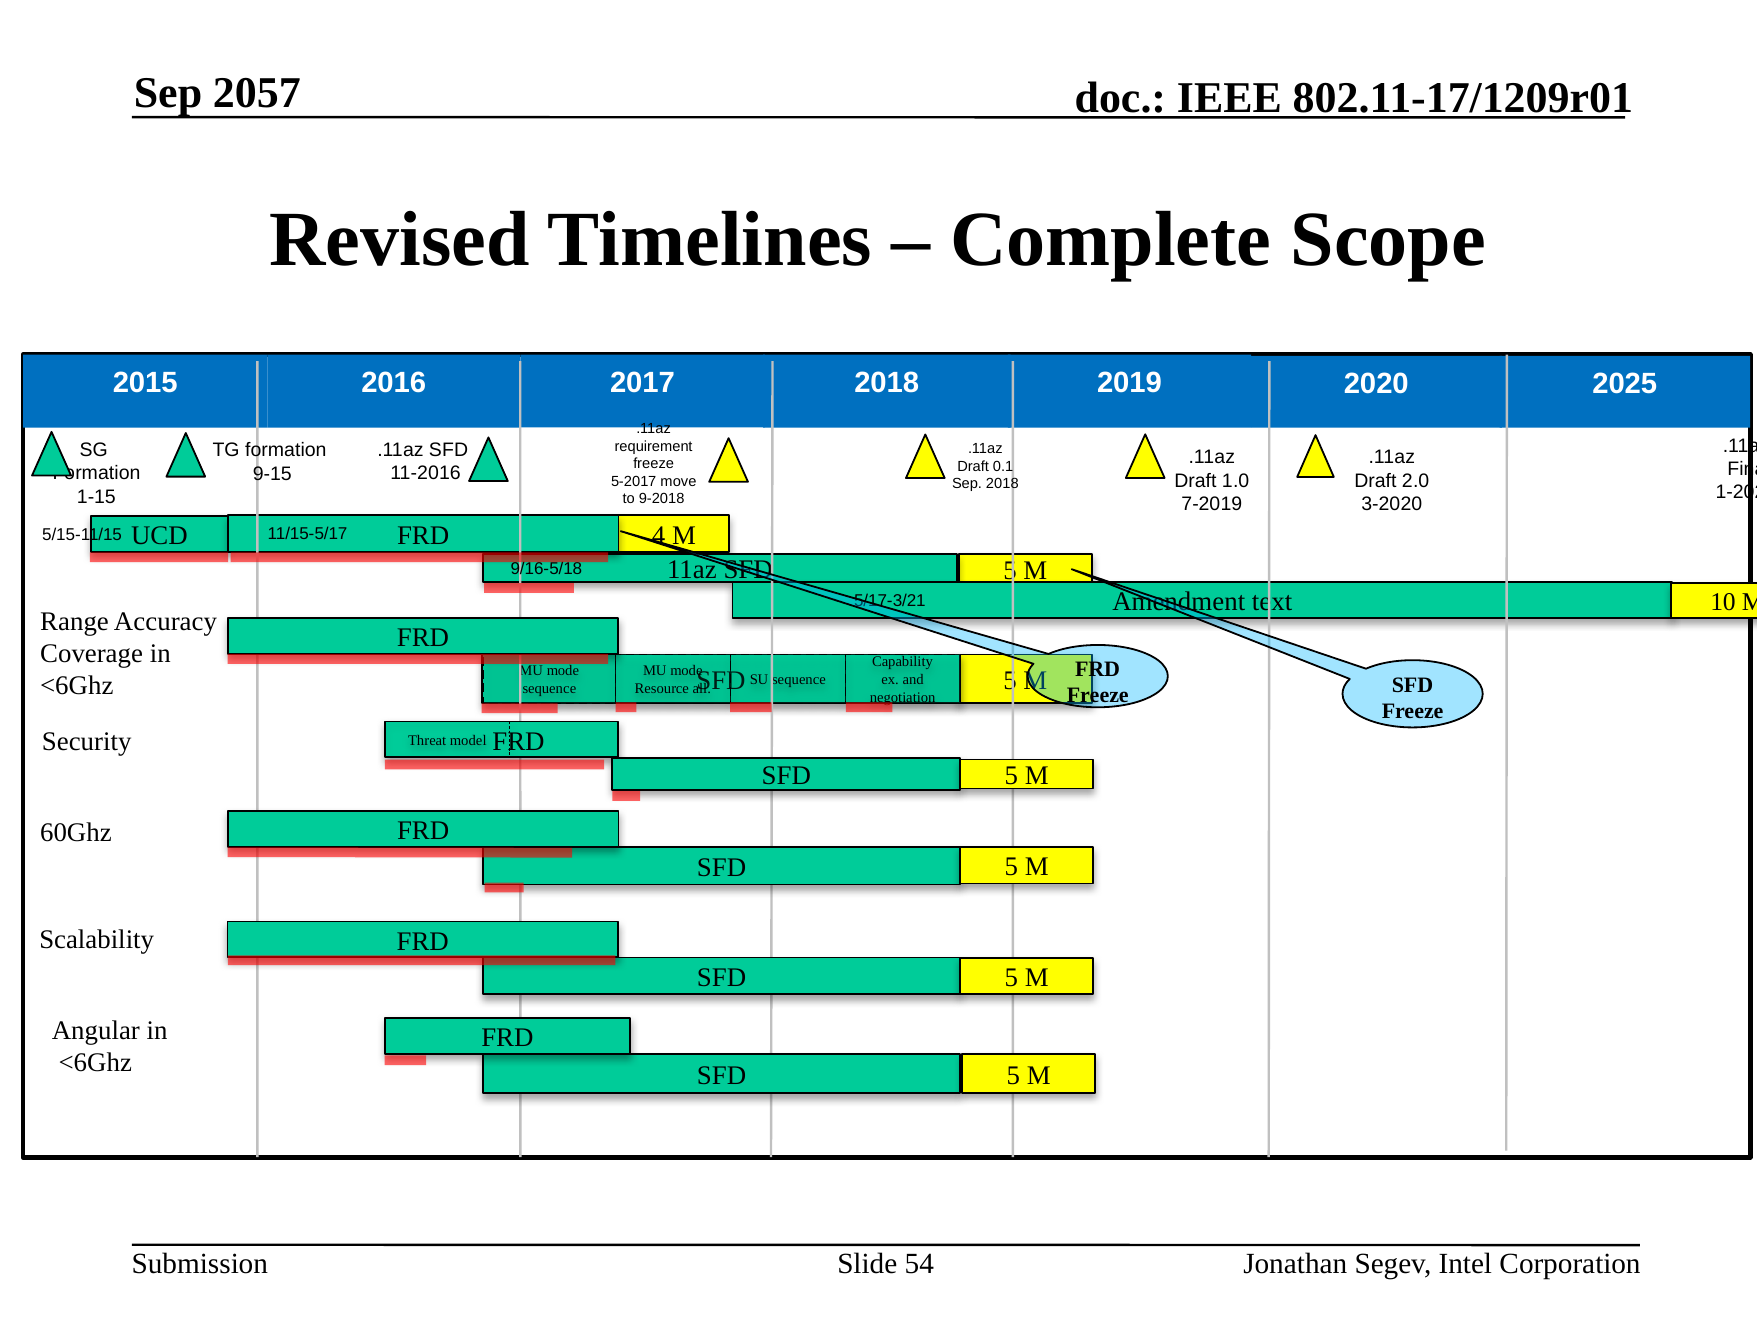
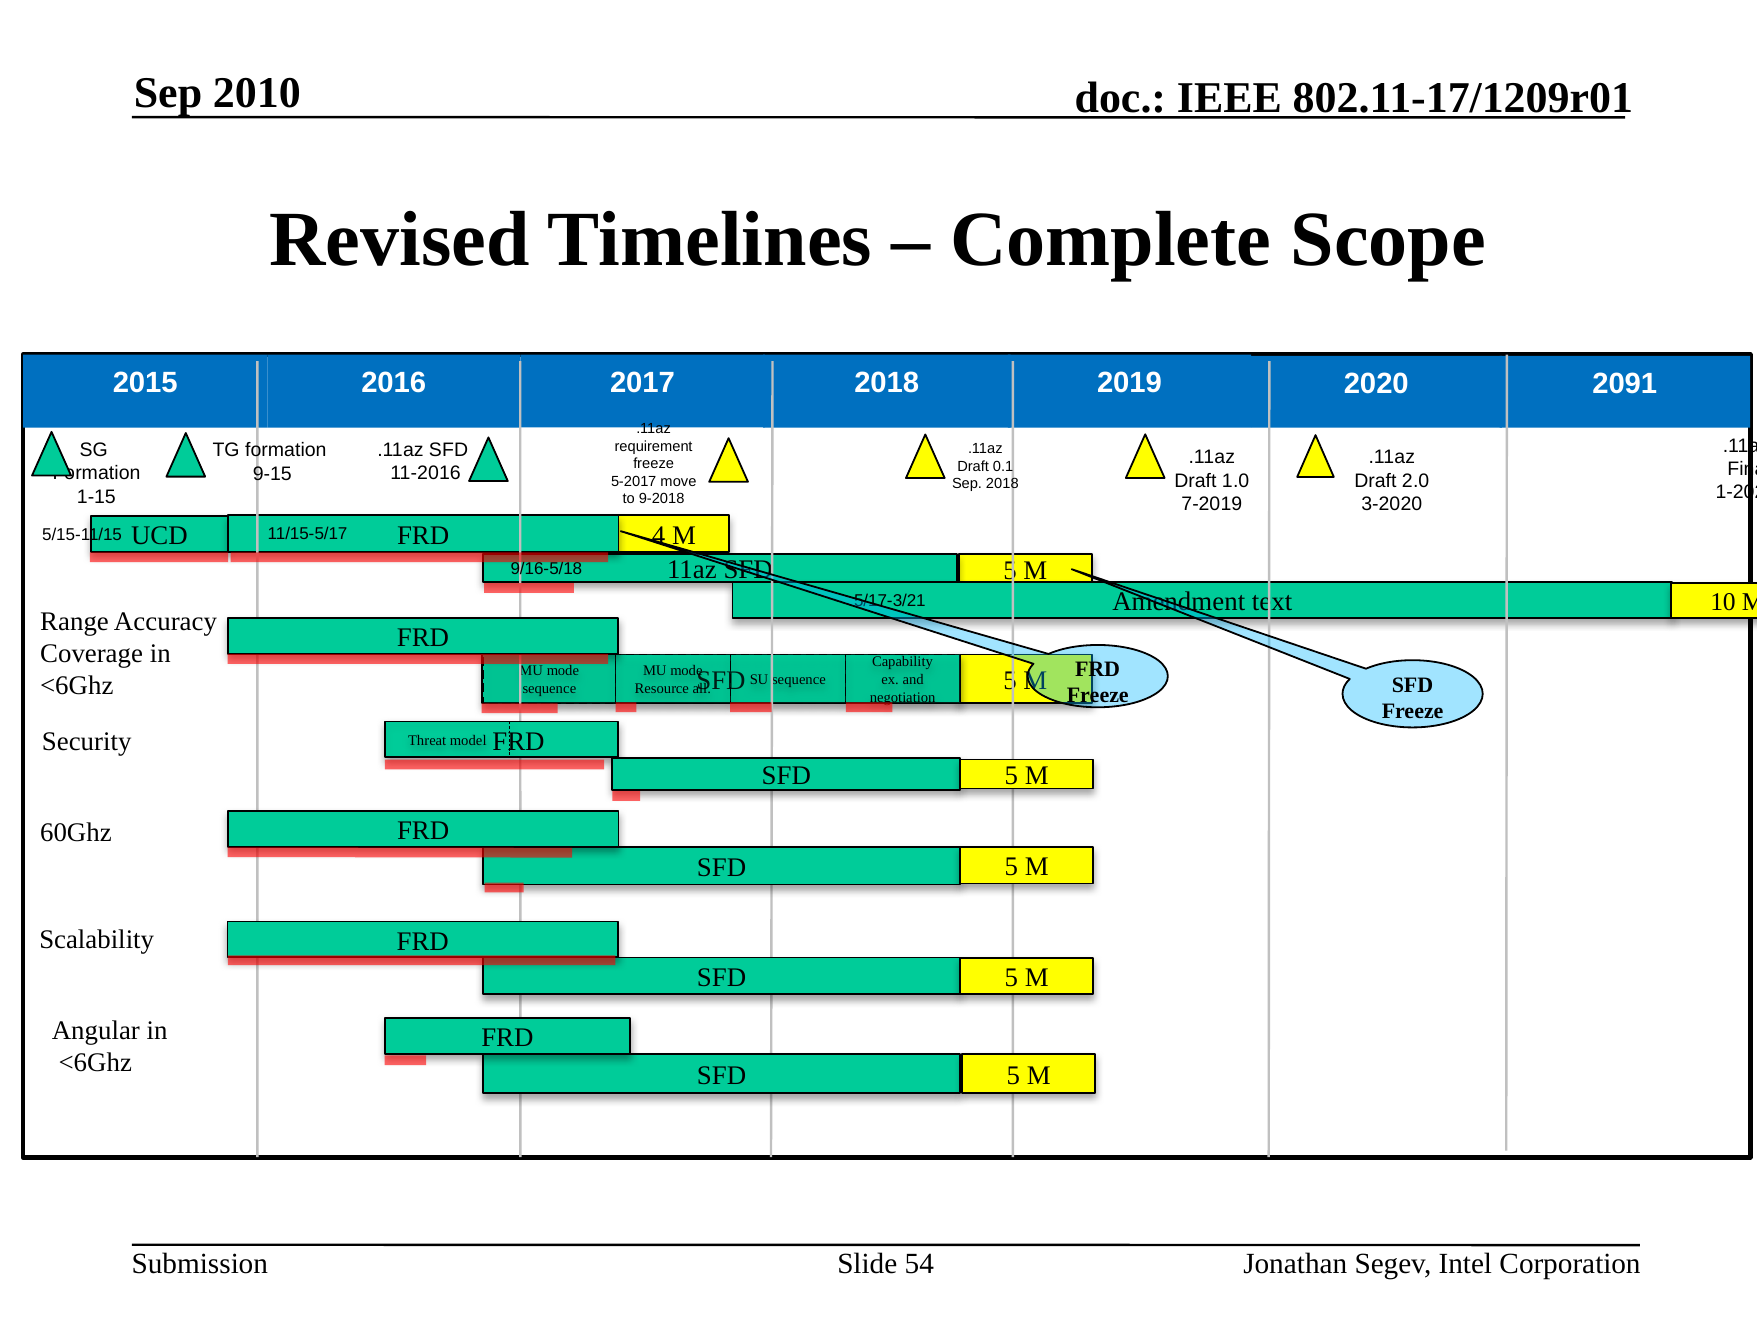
2057: 2057 -> 2010 (257, 93)
2025: 2025 -> 2091 (1625, 384)
